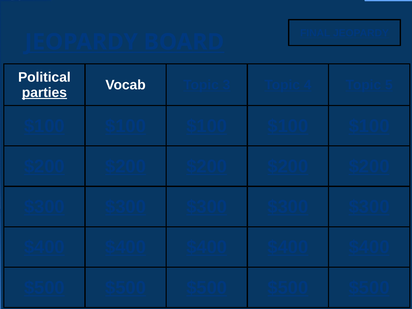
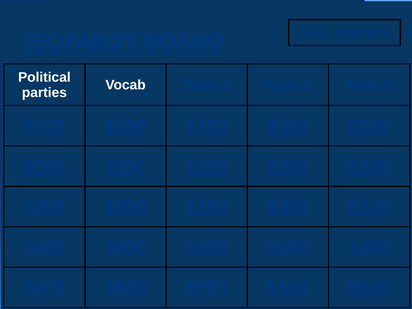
parties underline: present -> none (44, 93)
